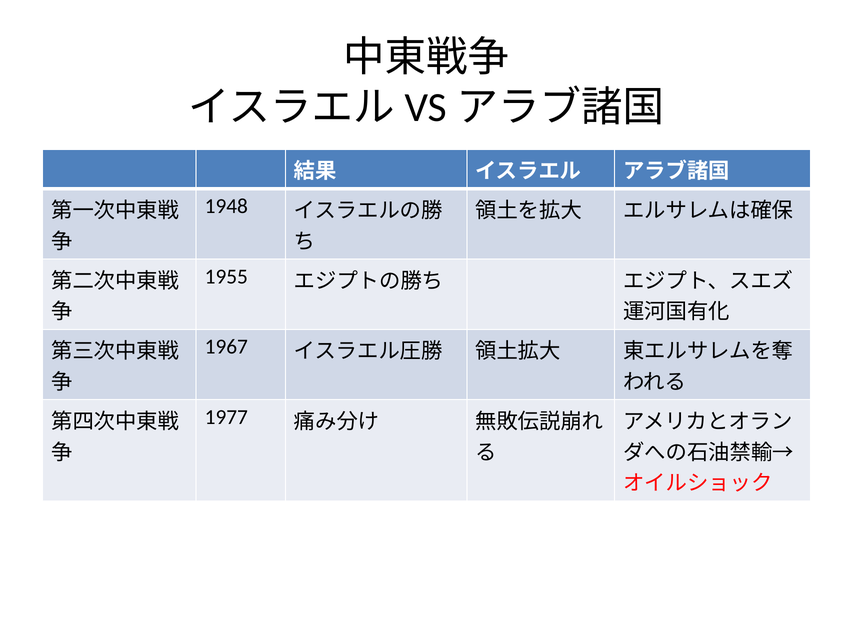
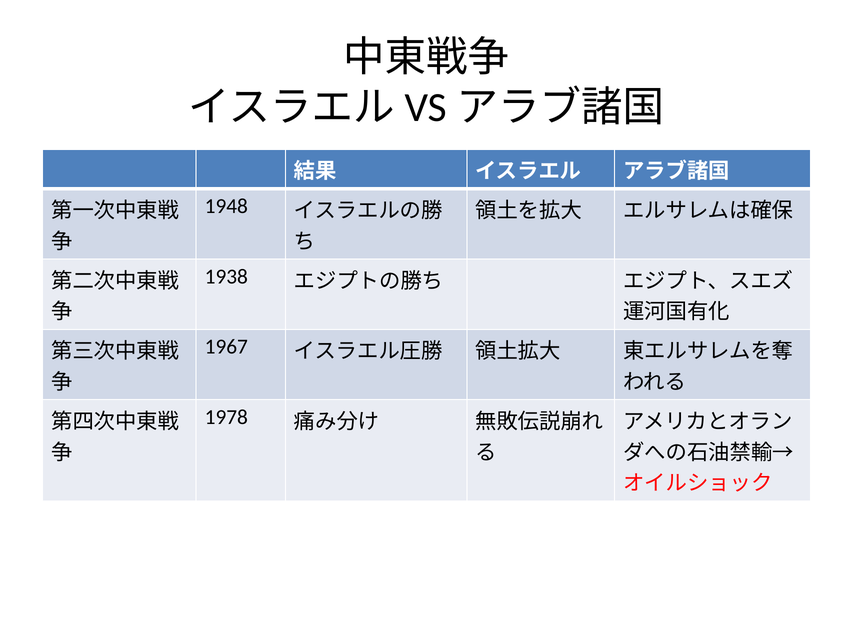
1955: 1955 -> 1938 (226, 277)
1977: 1977 -> 1978 (226, 417)
